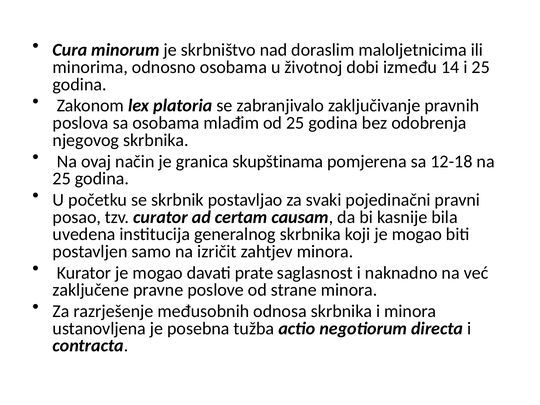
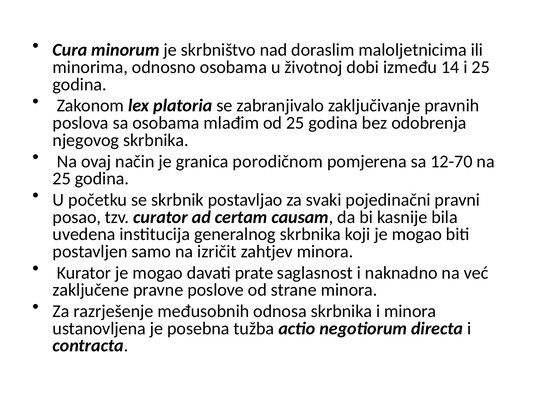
skupštinama: skupštinama -> porodičnom (278, 161)
12-18: 12-18 -> 12-70 (452, 161)
